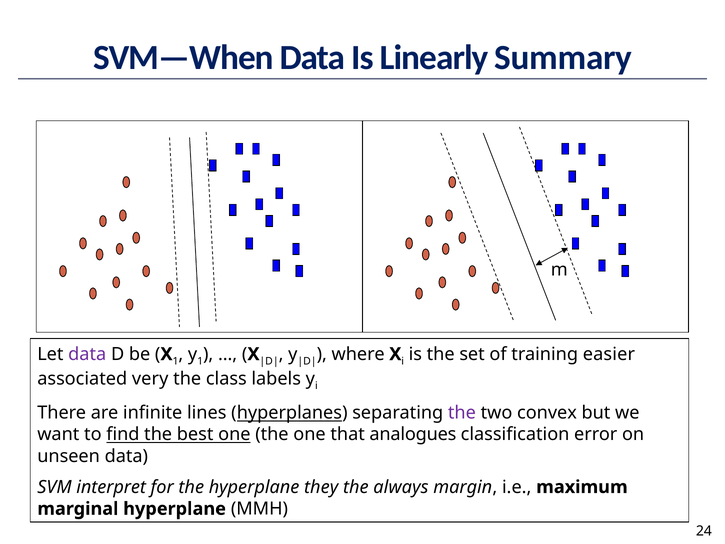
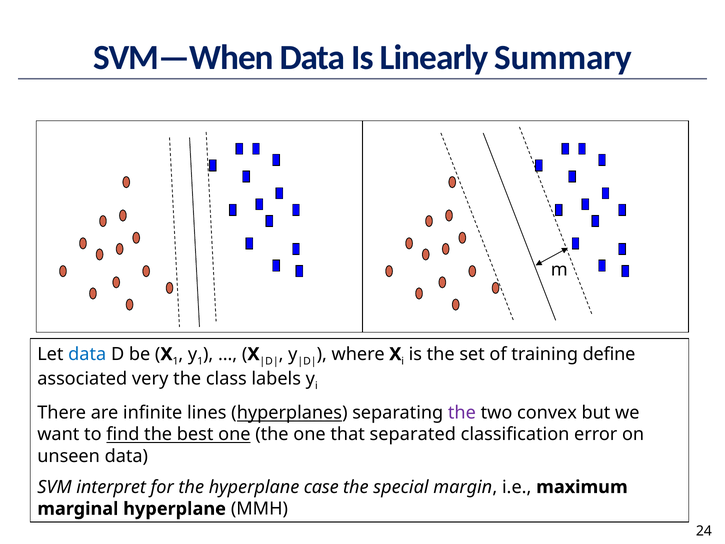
data colour: purple -> blue (87, 354)
easier: easier -> define (609, 354)
analogues: analogues -> separated (413, 434)
they: they -> case (321, 487)
always: always -> special (401, 487)
